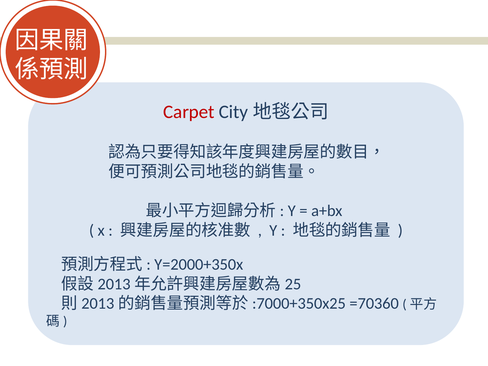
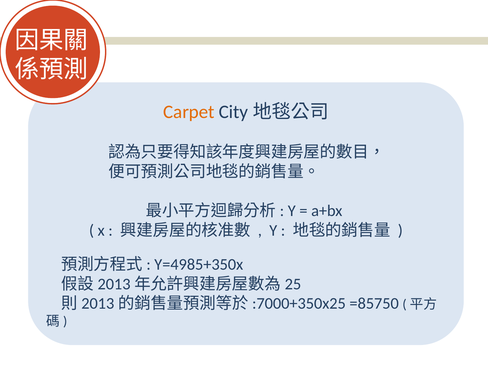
Carpet colour: red -> orange (189, 112)
Y=2000+350x: Y=2000+350x -> Y=4985+350x (199, 264)
=70360: =70360 -> =85750 (374, 304)
